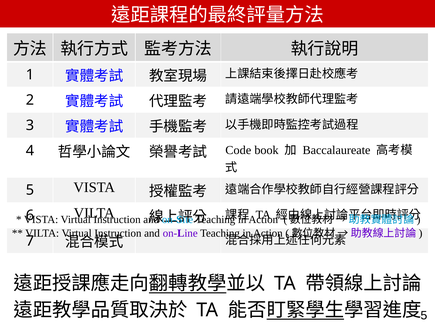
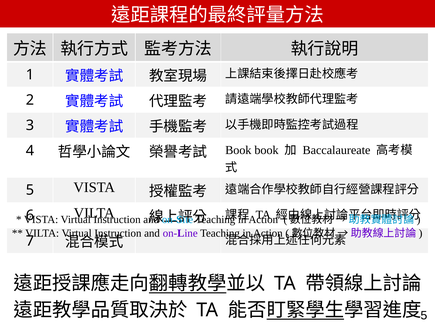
Code: Code -> Book (238, 150)
